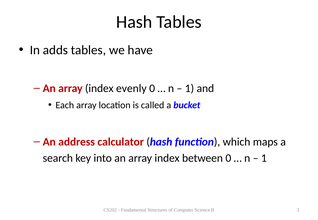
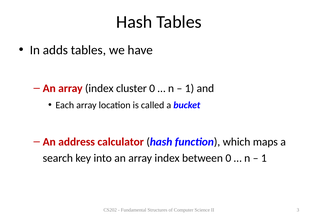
evenly: evenly -> cluster (131, 88)
